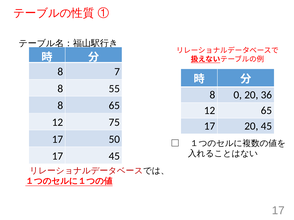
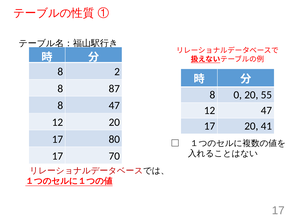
7: 7 -> 2 (117, 72)
55: 55 -> 87 (114, 89)
36: 36 -> 55 (266, 95)
8 65: 65 -> 47 (114, 106)
12 65: 65 -> 47 (266, 111)
12 75: 75 -> 20 (114, 123)
20 45: 45 -> 41 (266, 126)
50: 50 -> 80 (114, 140)
17 45: 45 -> 70 (114, 156)
